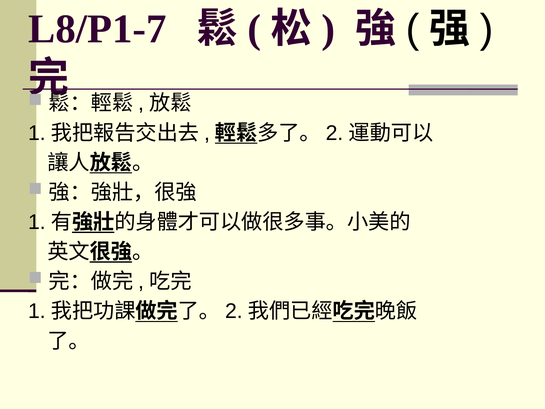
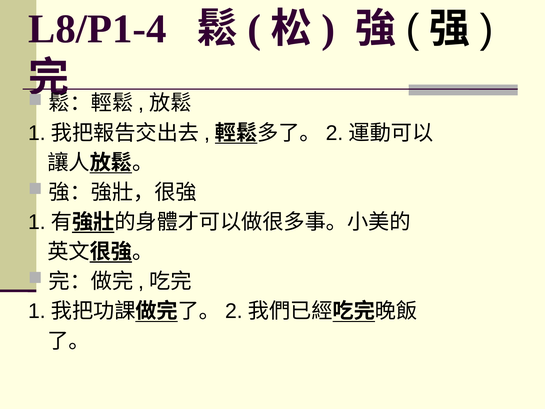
L8/P1-7: L8/P1-7 -> L8/P1-4 (97, 29)
